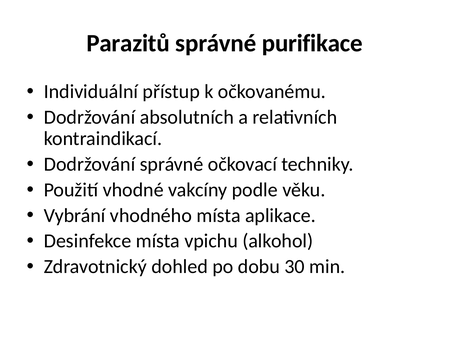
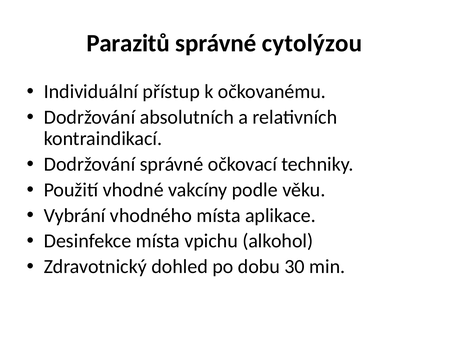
purifikace: purifikace -> cytolýzou (312, 43)
